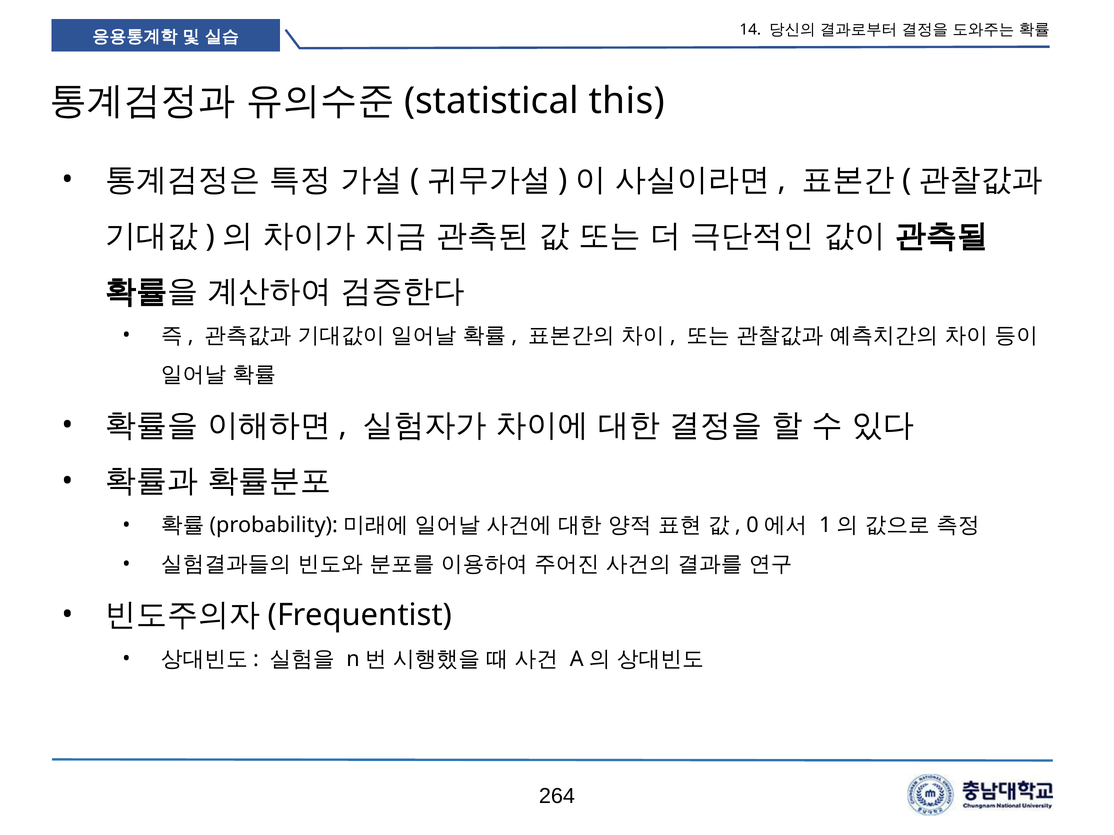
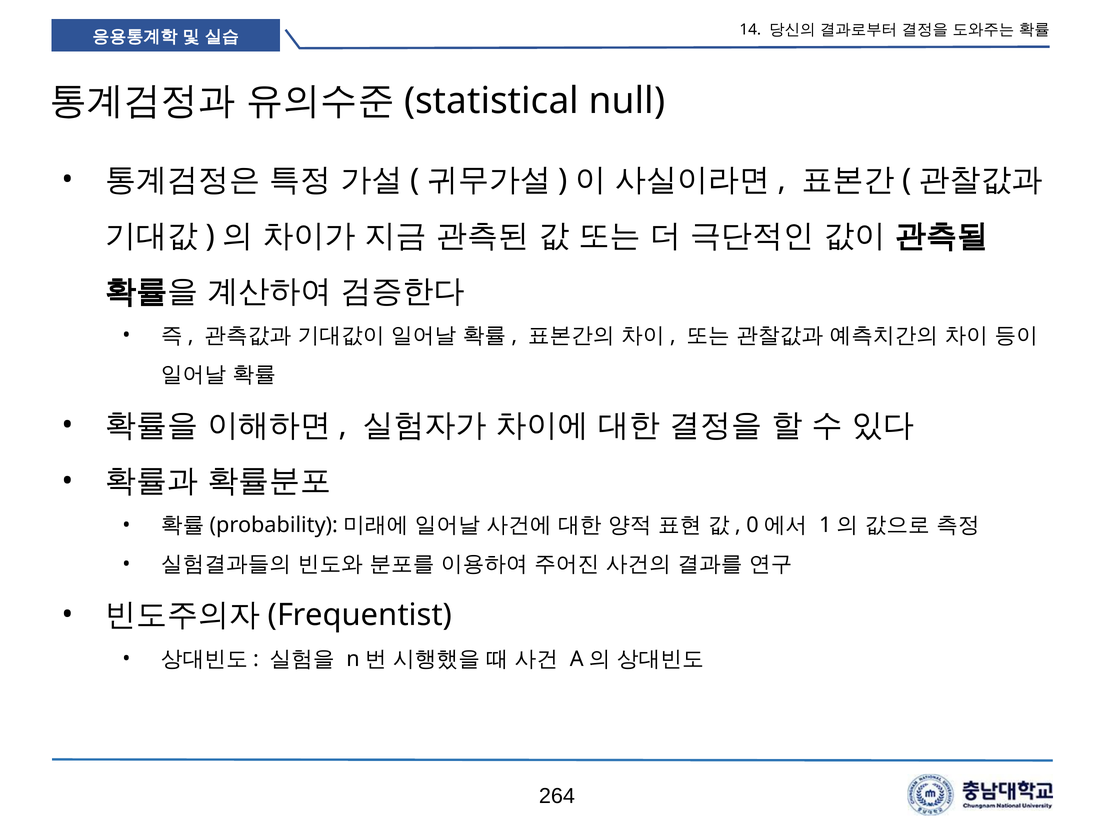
this: this -> null (627, 101)
